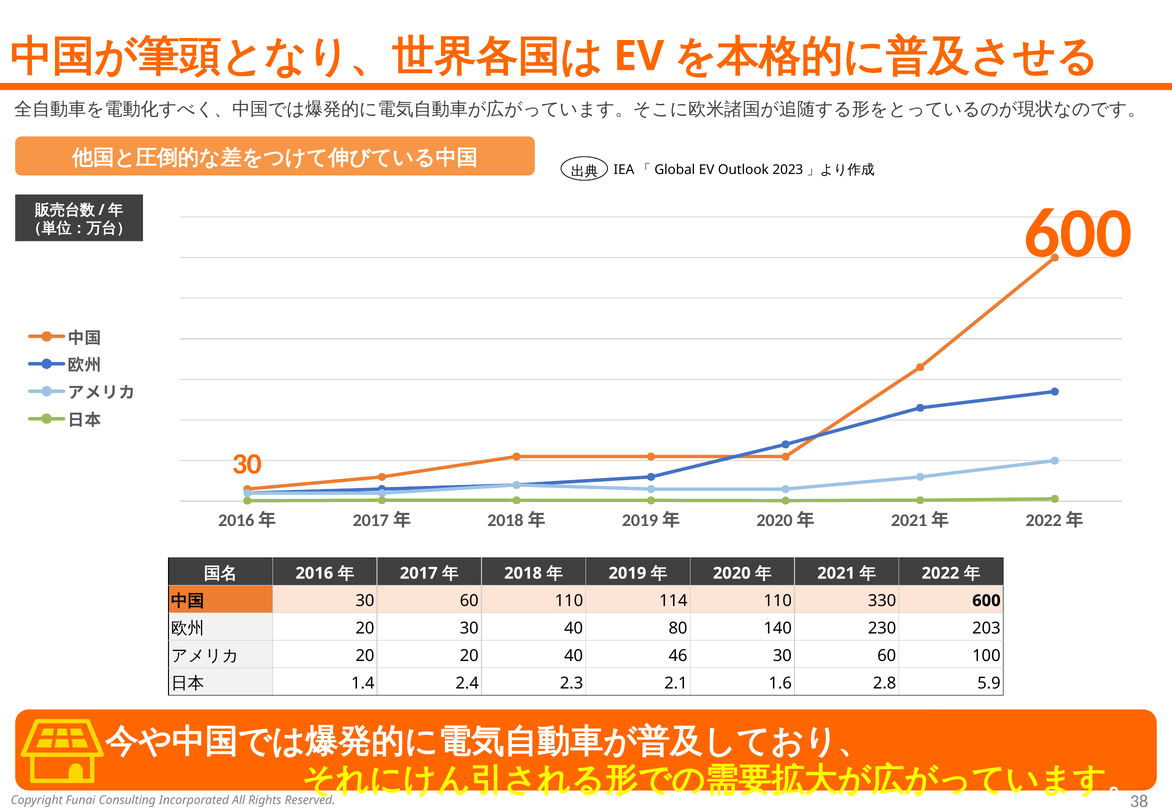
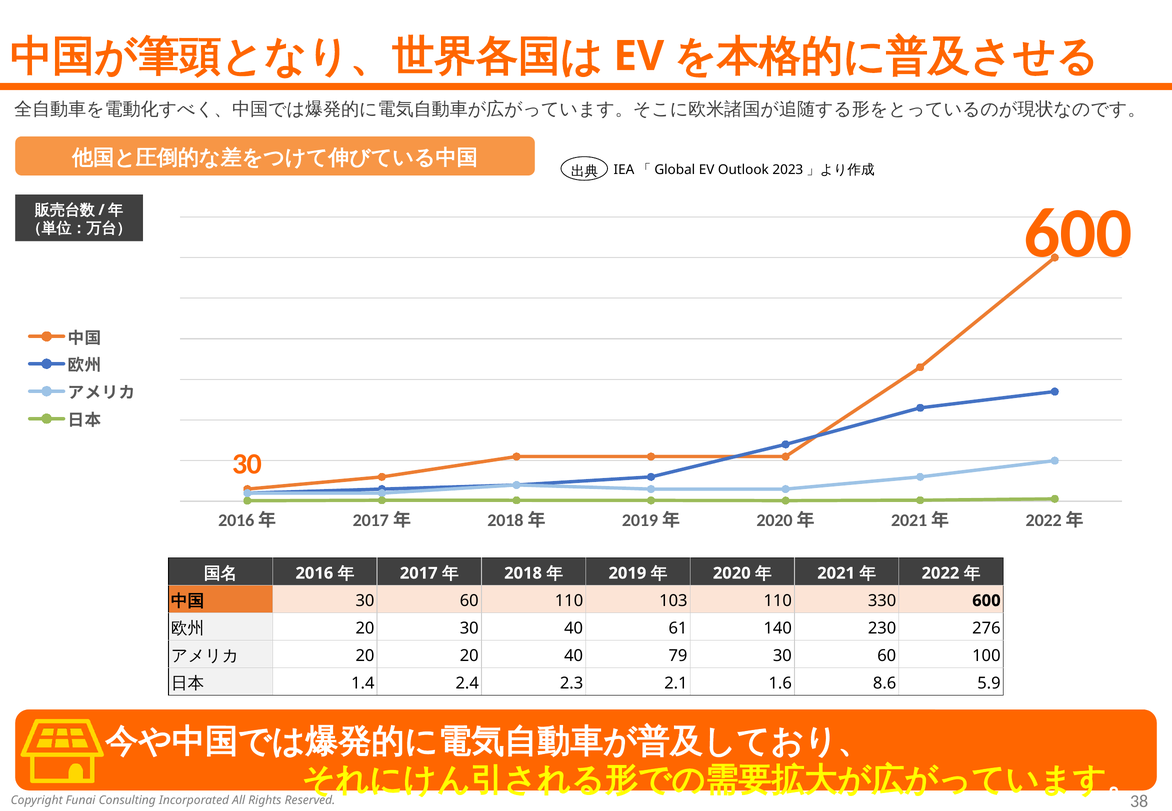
114: 114 -> 103 (673, 601)
80: 80 -> 61 (678, 628)
203: 203 -> 276 (986, 628)
46: 46 -> 79 (678, 656)
2.8: 2.8 -> 8.6 (885, 683)
